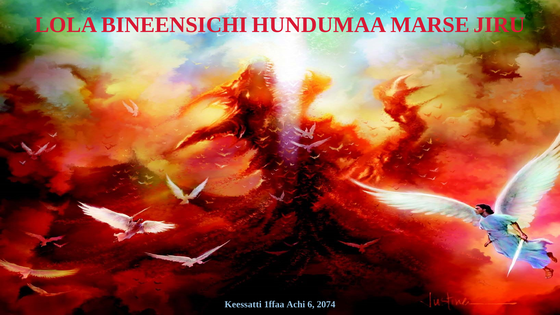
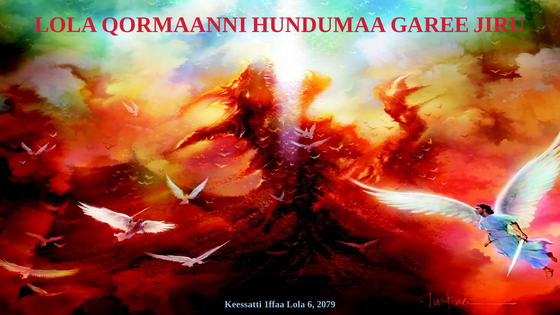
BINEENSICHI: BINEENSICHI -> QORMAANNI (174, 25)
MARSE: MARSE -> GAREE (430, 25)
1ffaa Achi: Achi -> Lola (296, 304)
2074: 2074 -> 2079 (326, 304)
